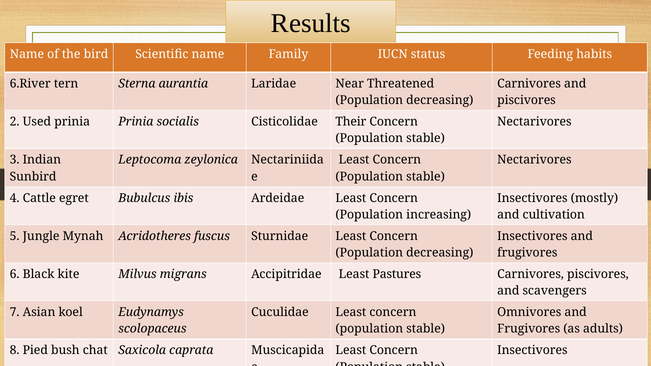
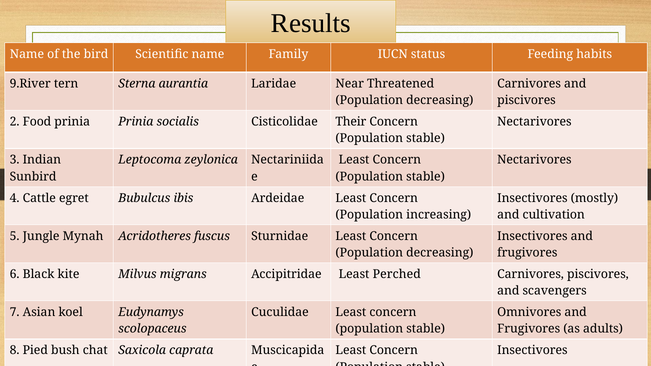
6.River: 6.River -> 9.River (30, 84)
Used: Used -> Food (37, 122)
Pastures: Pastures -> Perched (397, 274)
